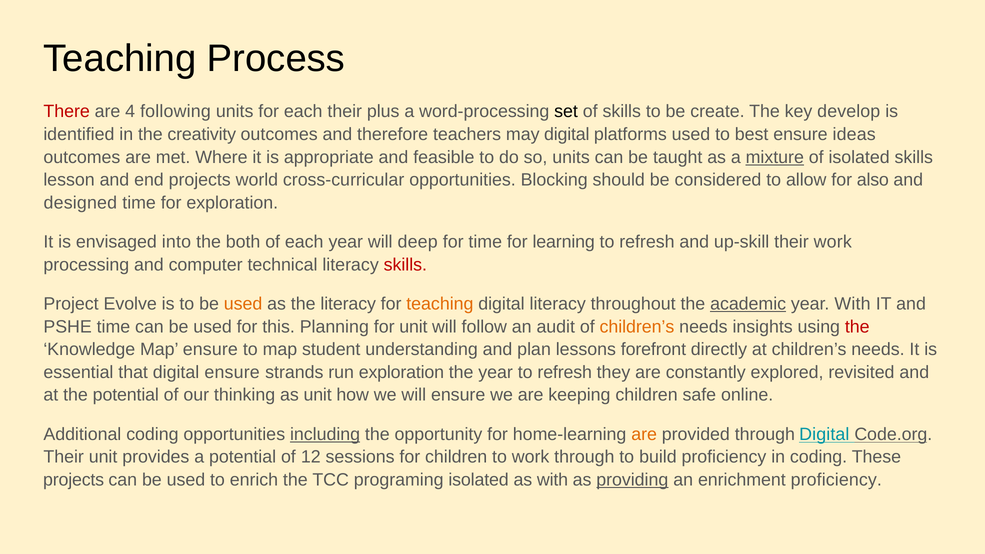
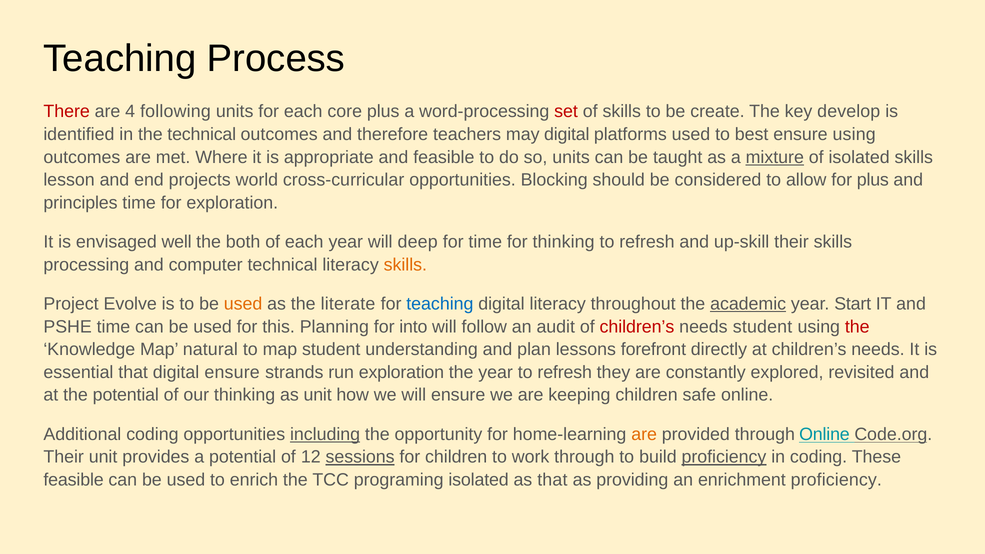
each their: their -> core (345, 112)
set colour: black -> red (566, 112)
the creativity: creativity -> technical (202, 134)
ensure ideas: ideas -> using (854, 134)
for also: also -> plus (873, 180)
designed: designed -> principles (80, 203)
into: into -> well (177, 242)
for learning: learning -> thinking (564, 242)
their work: work -> skills (833, 242)
skills colour: red -> orange (405, 265)
the literacy: literacy -> literate (348, 304)
teaching colour: orange -> blue (440, 304)
year With: With -> Start (853, 304)
for unit: unit -> into (413, 327)
children’s colour: orange -> red (637, 327)
needs insights: insights -> student (763, 327)
Map ensure: ensure -> natural (210, 350)
through Digital: Digital -> Online (824, 434)
sessions underline: none -> present (360, 457)
proficiency underline: none -> present (724, 457)
projects: projects -> feasible (74, 480)
as with: with -> that (552, 480)
providing underline: present -> none (632, 480)
